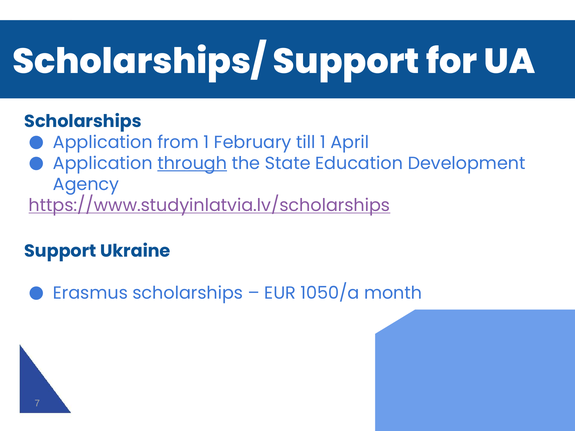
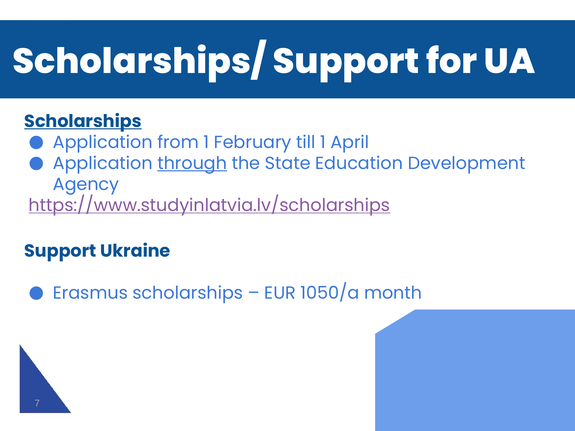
Scholarships underline: none -> present (83, 121)
